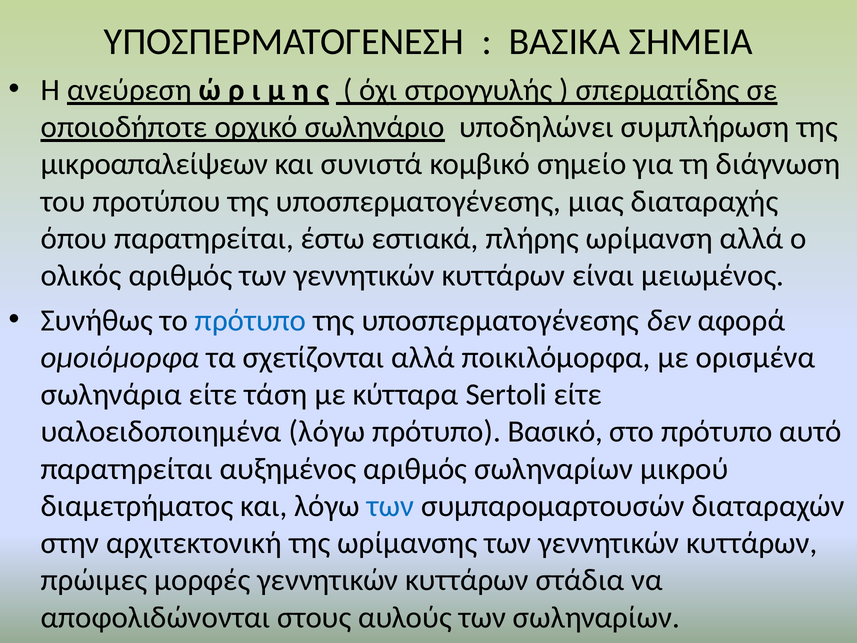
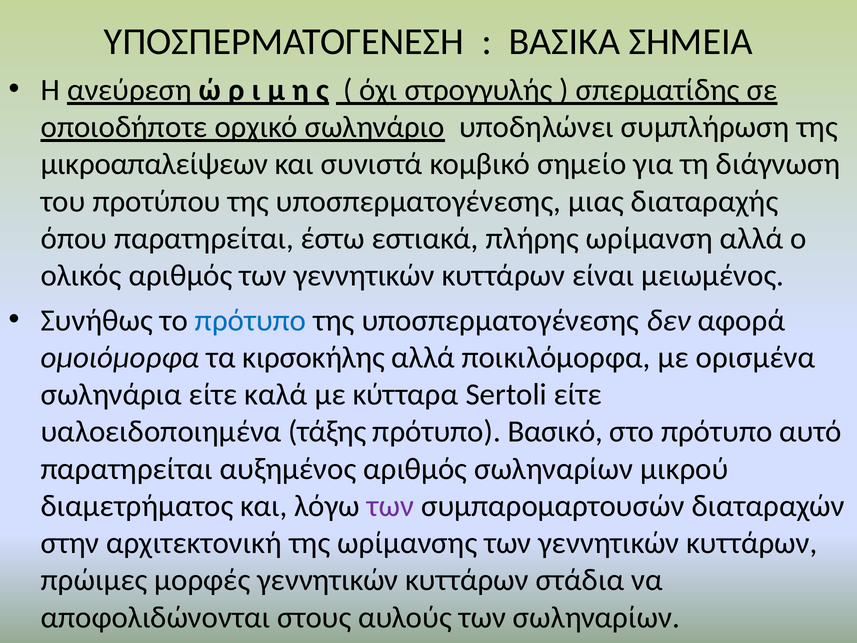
σχετίζονται: σχετίζονται -> κιρσοκήλης (314, 357)
τάση: τάση -> καλά (276, 394)
υαλοειδοποιημένα λόγω: λόγω -> τάξης (327, 432)
των colour: blue -> purple (391, 506)
